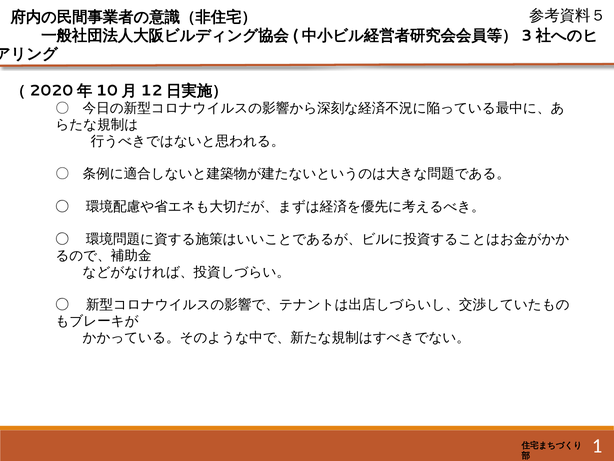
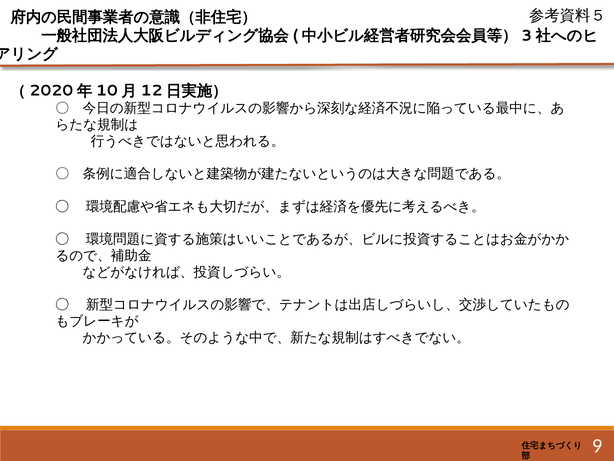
1: 1 -> 9 (597, 446)
